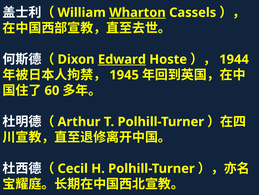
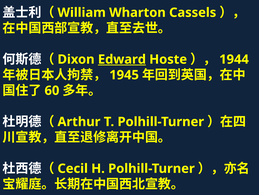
Wharton underline: present -> none (137, 13)
